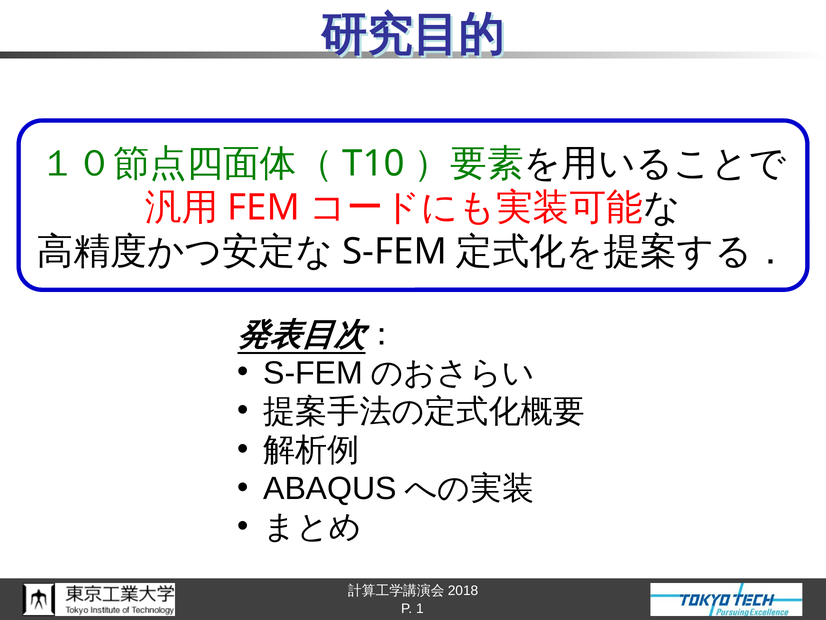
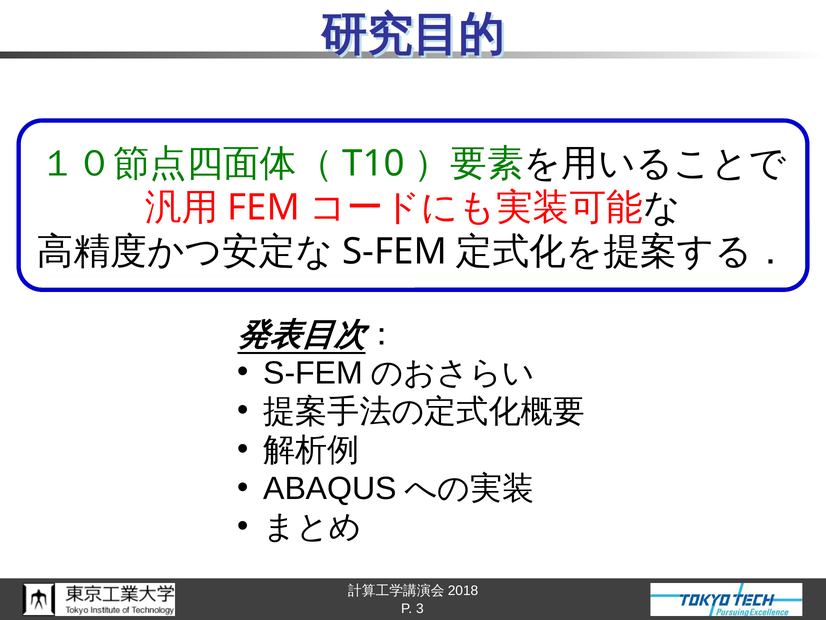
1: 1 -> 3 (420, 608)
